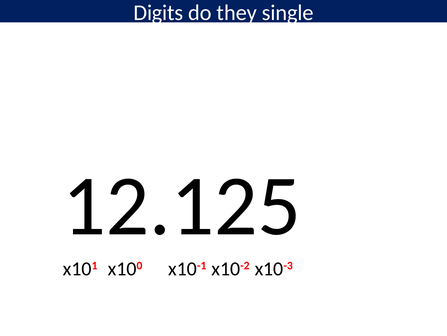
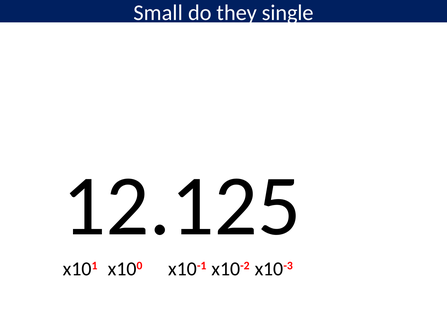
Digits: Digits -> Small (158, 13)
